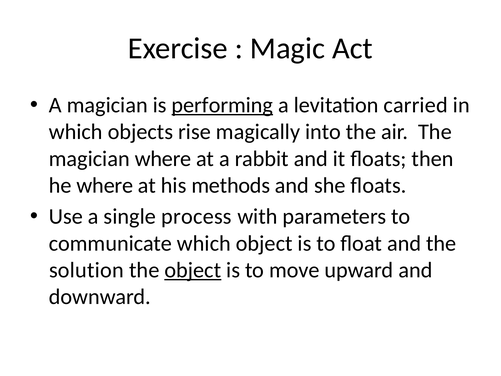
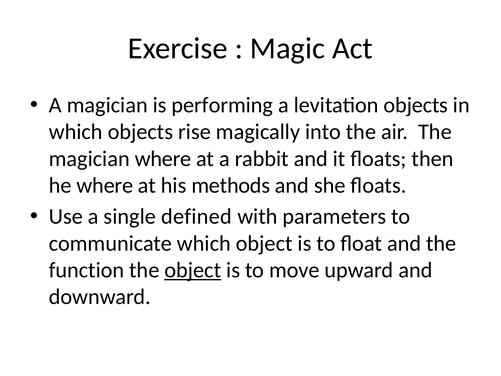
performing underline: present -> none (222, 105)
levitation carried: carried -> objects (416, 105)
process: process -> defined (196, 216)
solution: solution -> function (87, 270)
